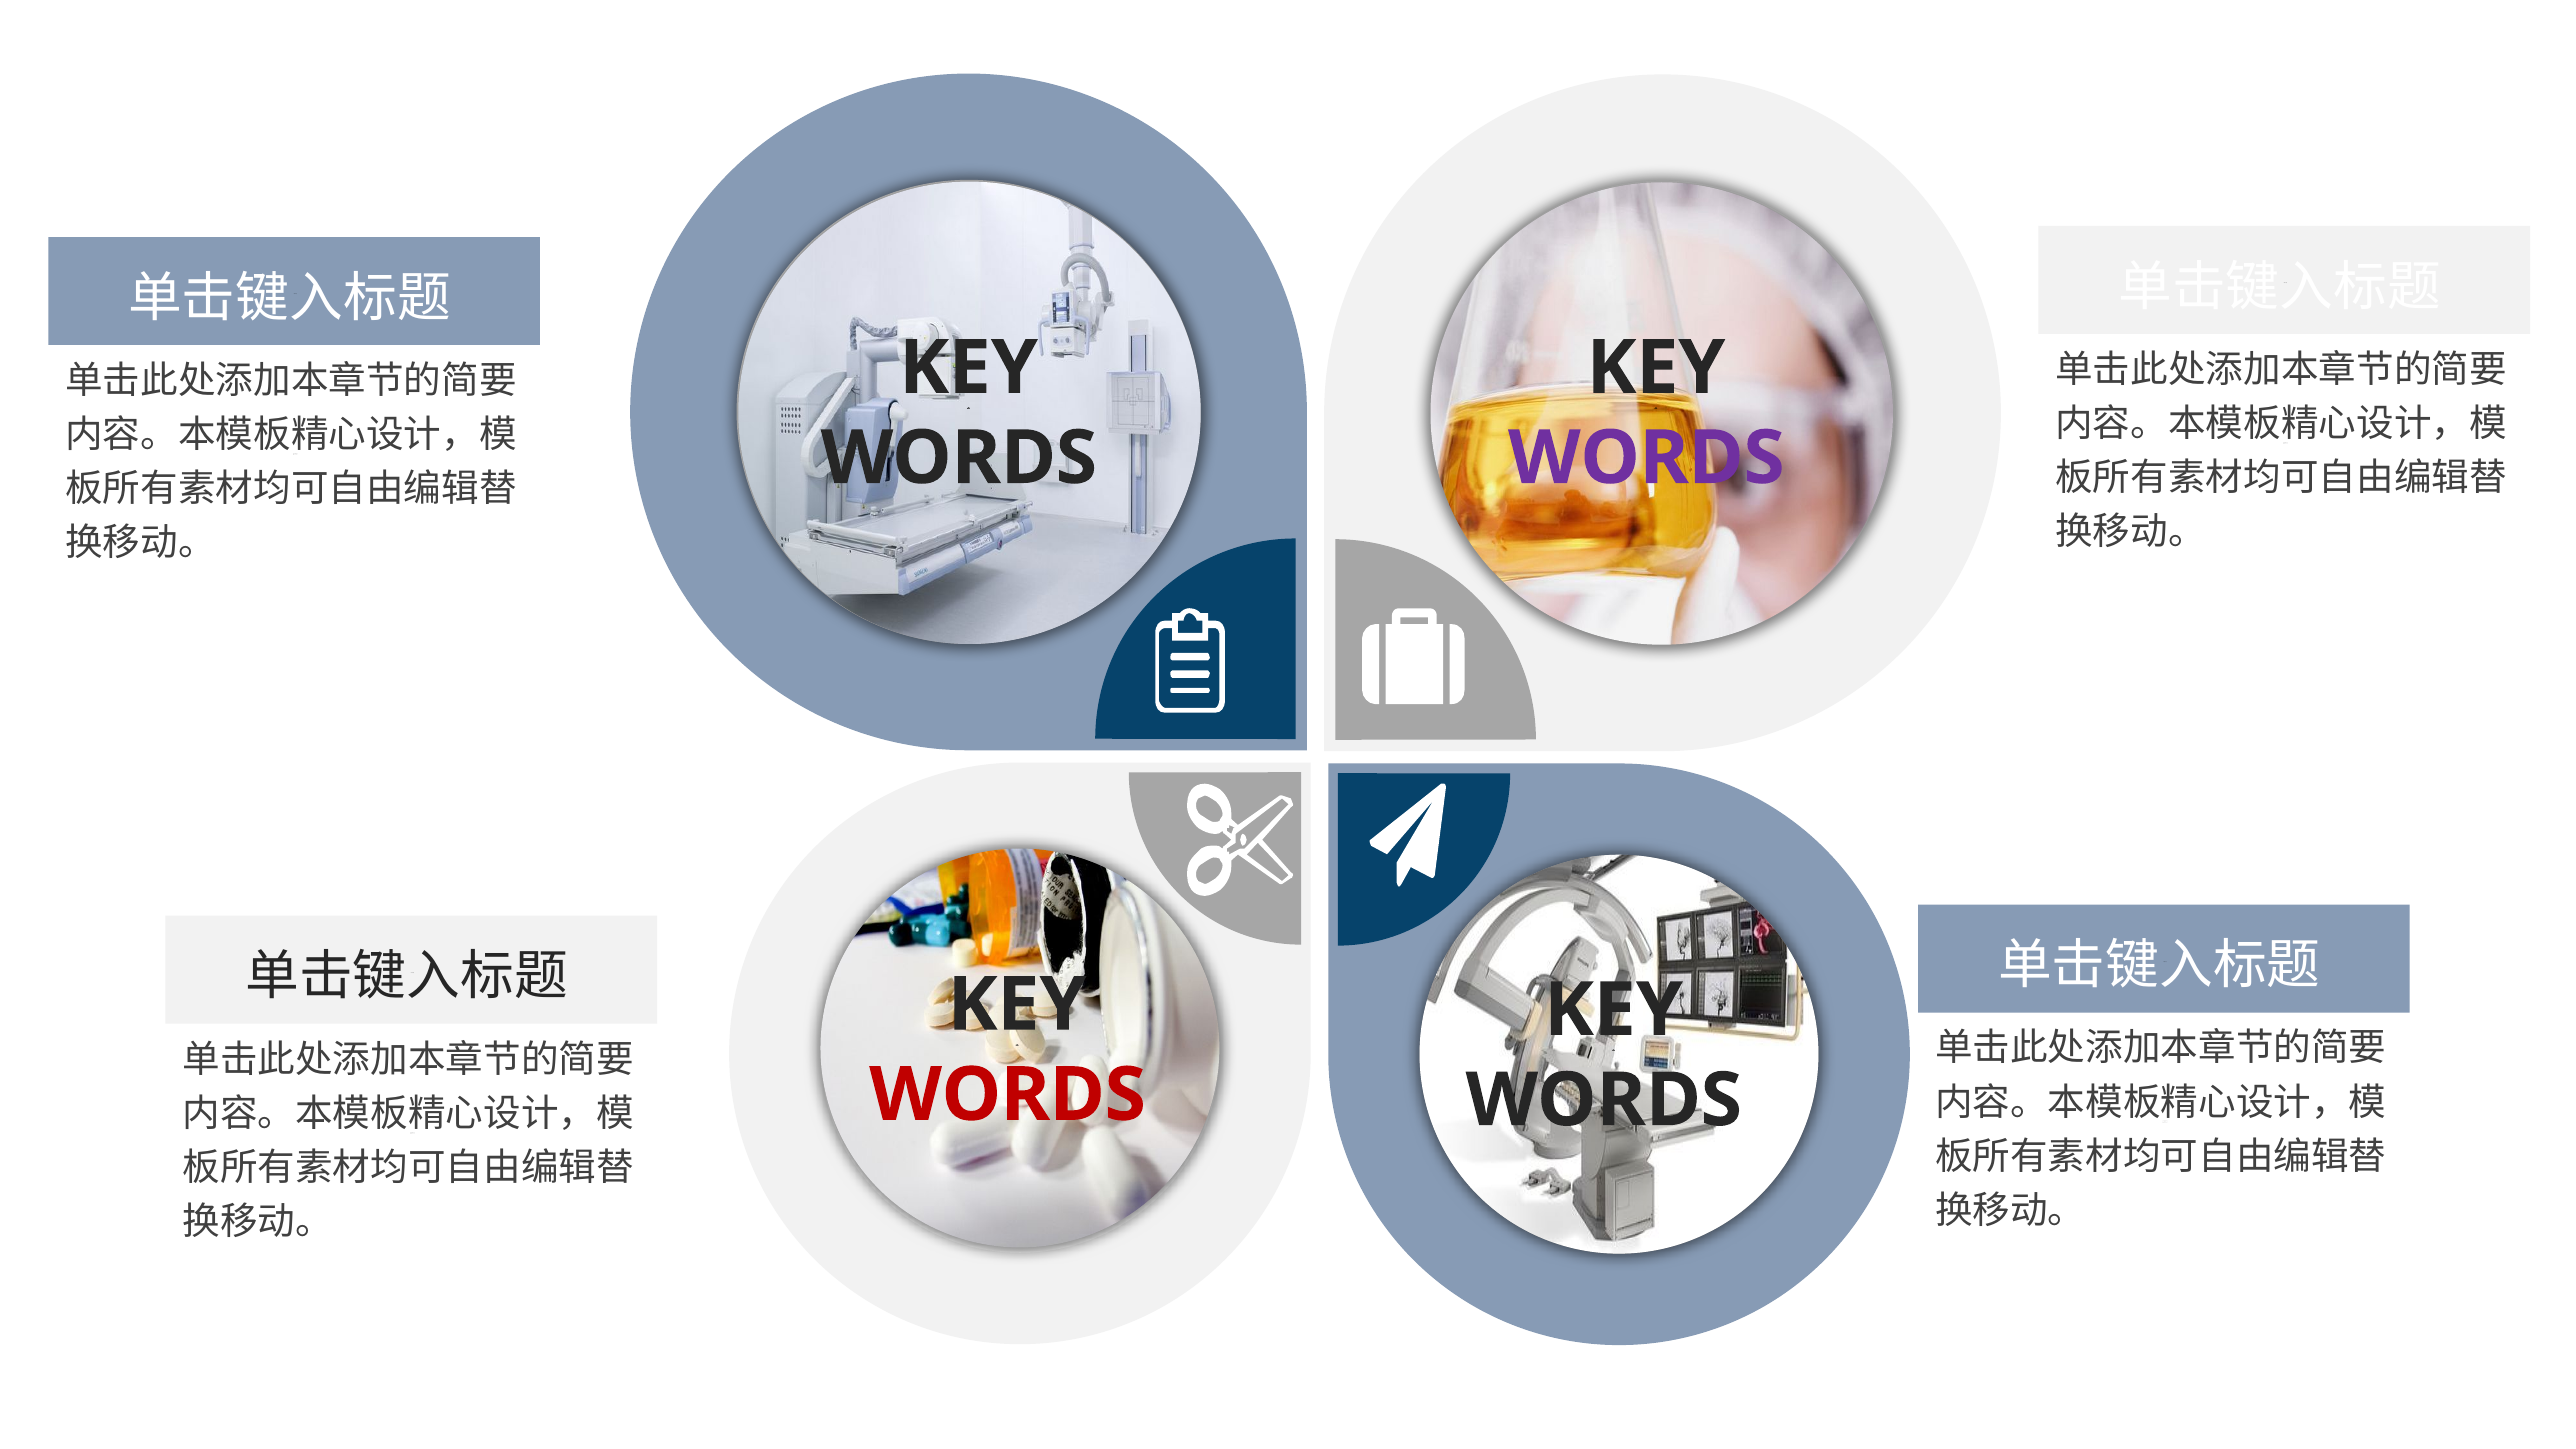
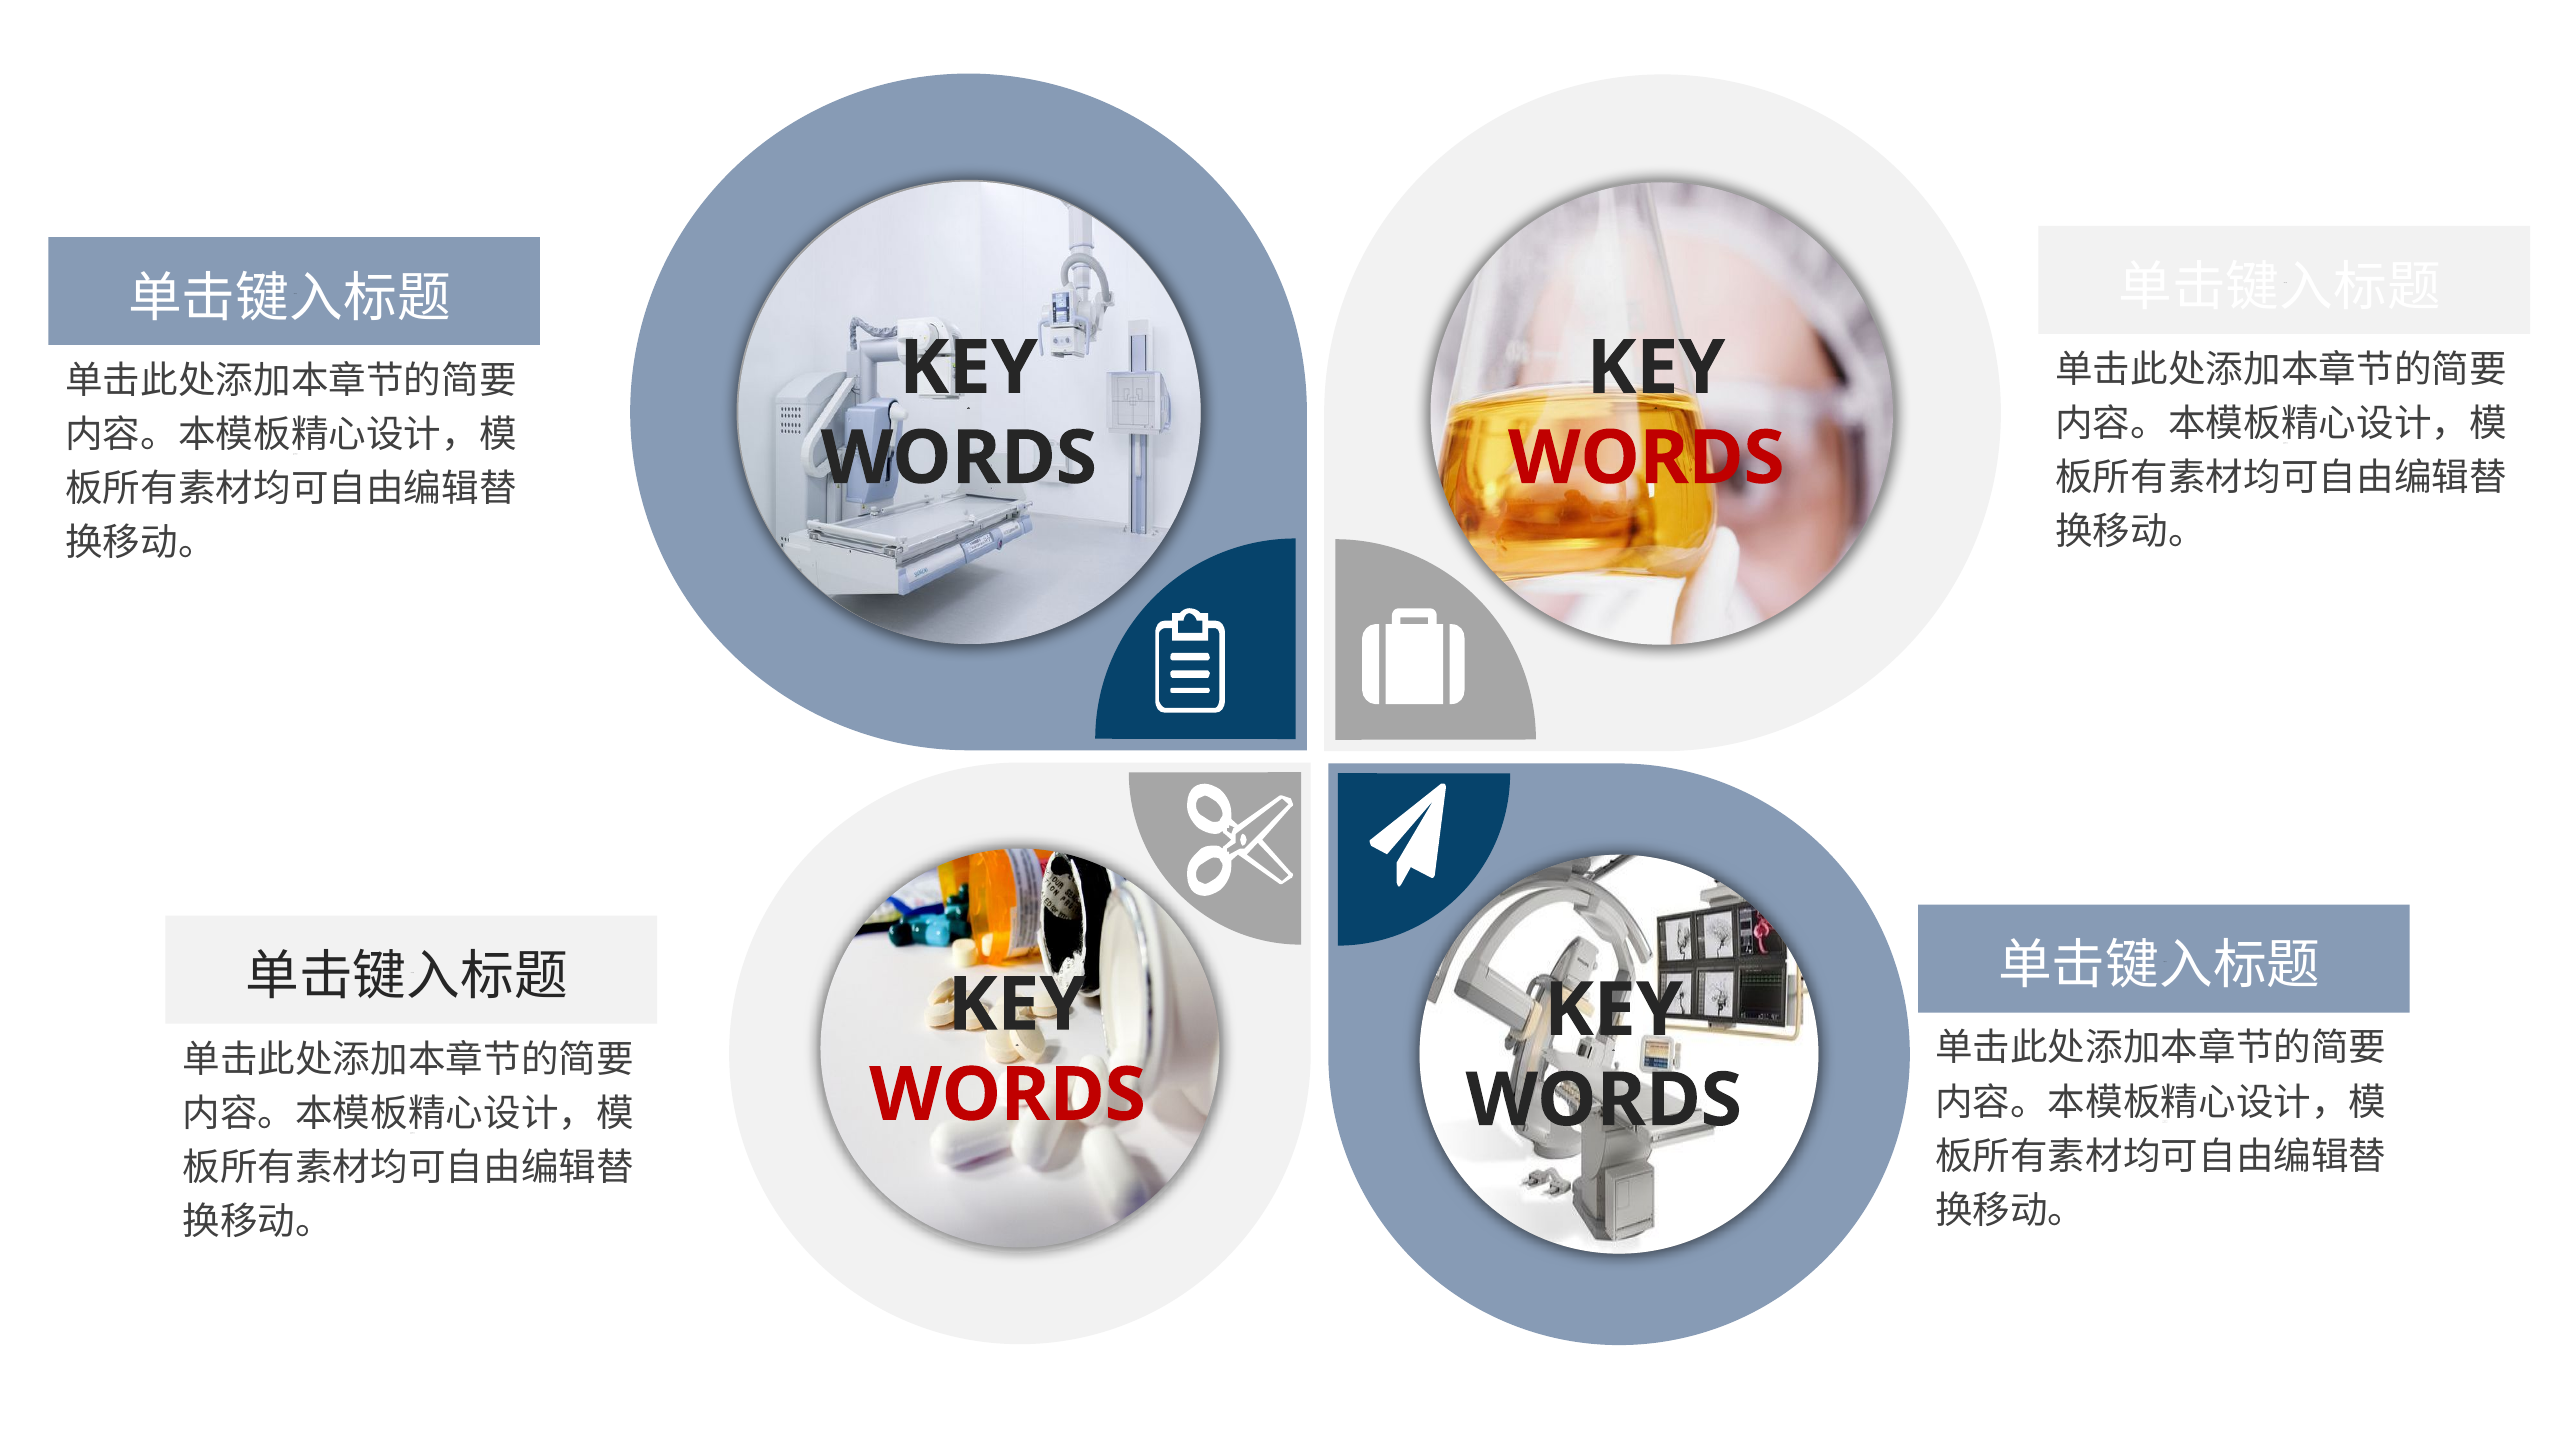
WORDS colour: purple -> red (1646, 458)
